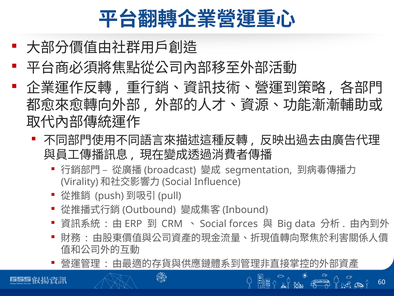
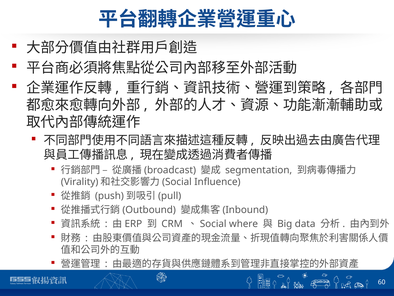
forces: forces -> where (243, 224)
